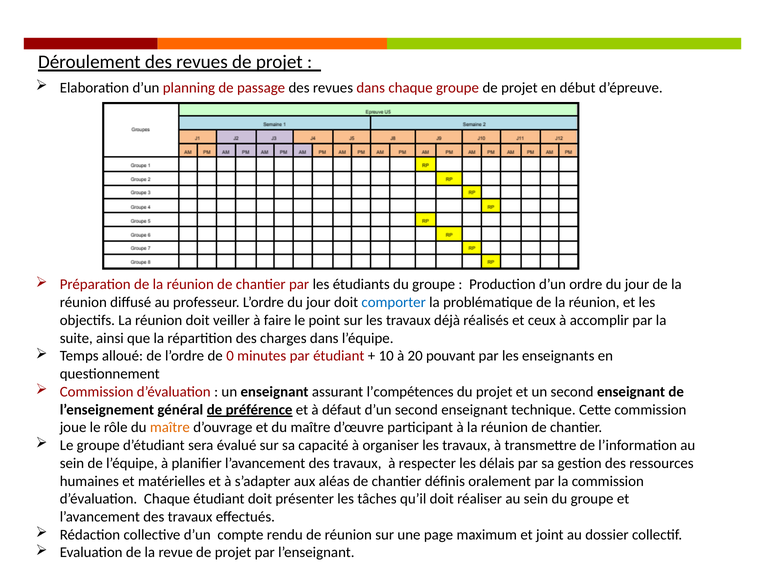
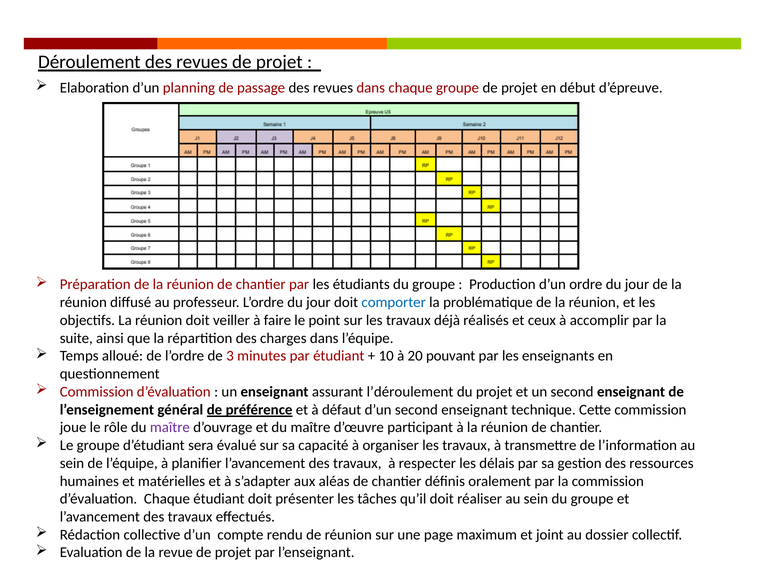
0: 0 -> 3 (230, 356)
l’compétences: l’compétences -> l’déroulement (410, 392)
maître colour: orange -> purple (170, 427)
